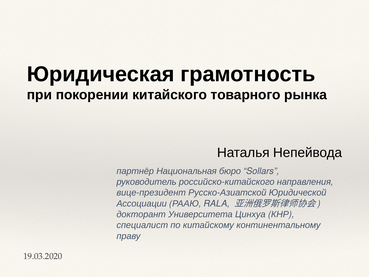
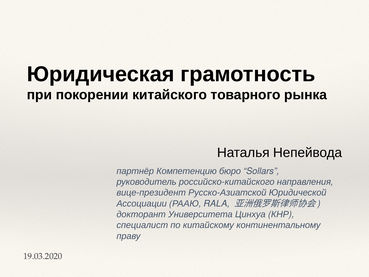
Национальная: Национальная -> Компетенцию (187, 171)
